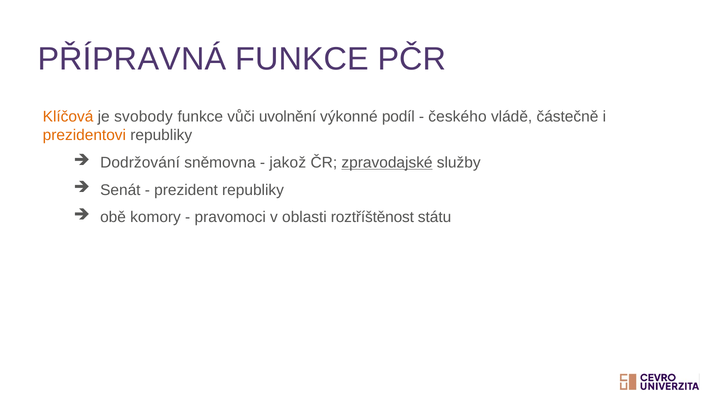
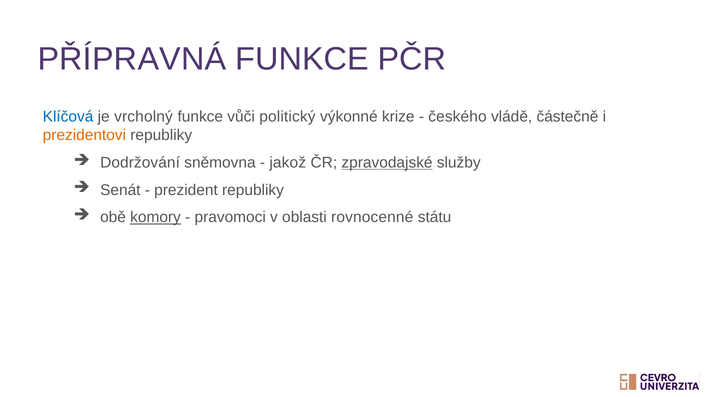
Klíčová colour: orange -> blue (68, 117)
svobody: svobody -> vrcholný (144, 117)
uvolnění: uvolnění -> politický (287, 117)
podíl: podíl -> krize (398, 117)
komory underline: none -> present (156, 218)
roztříštěnost: roztříštěnost -> rovnocenné (372, 218)
